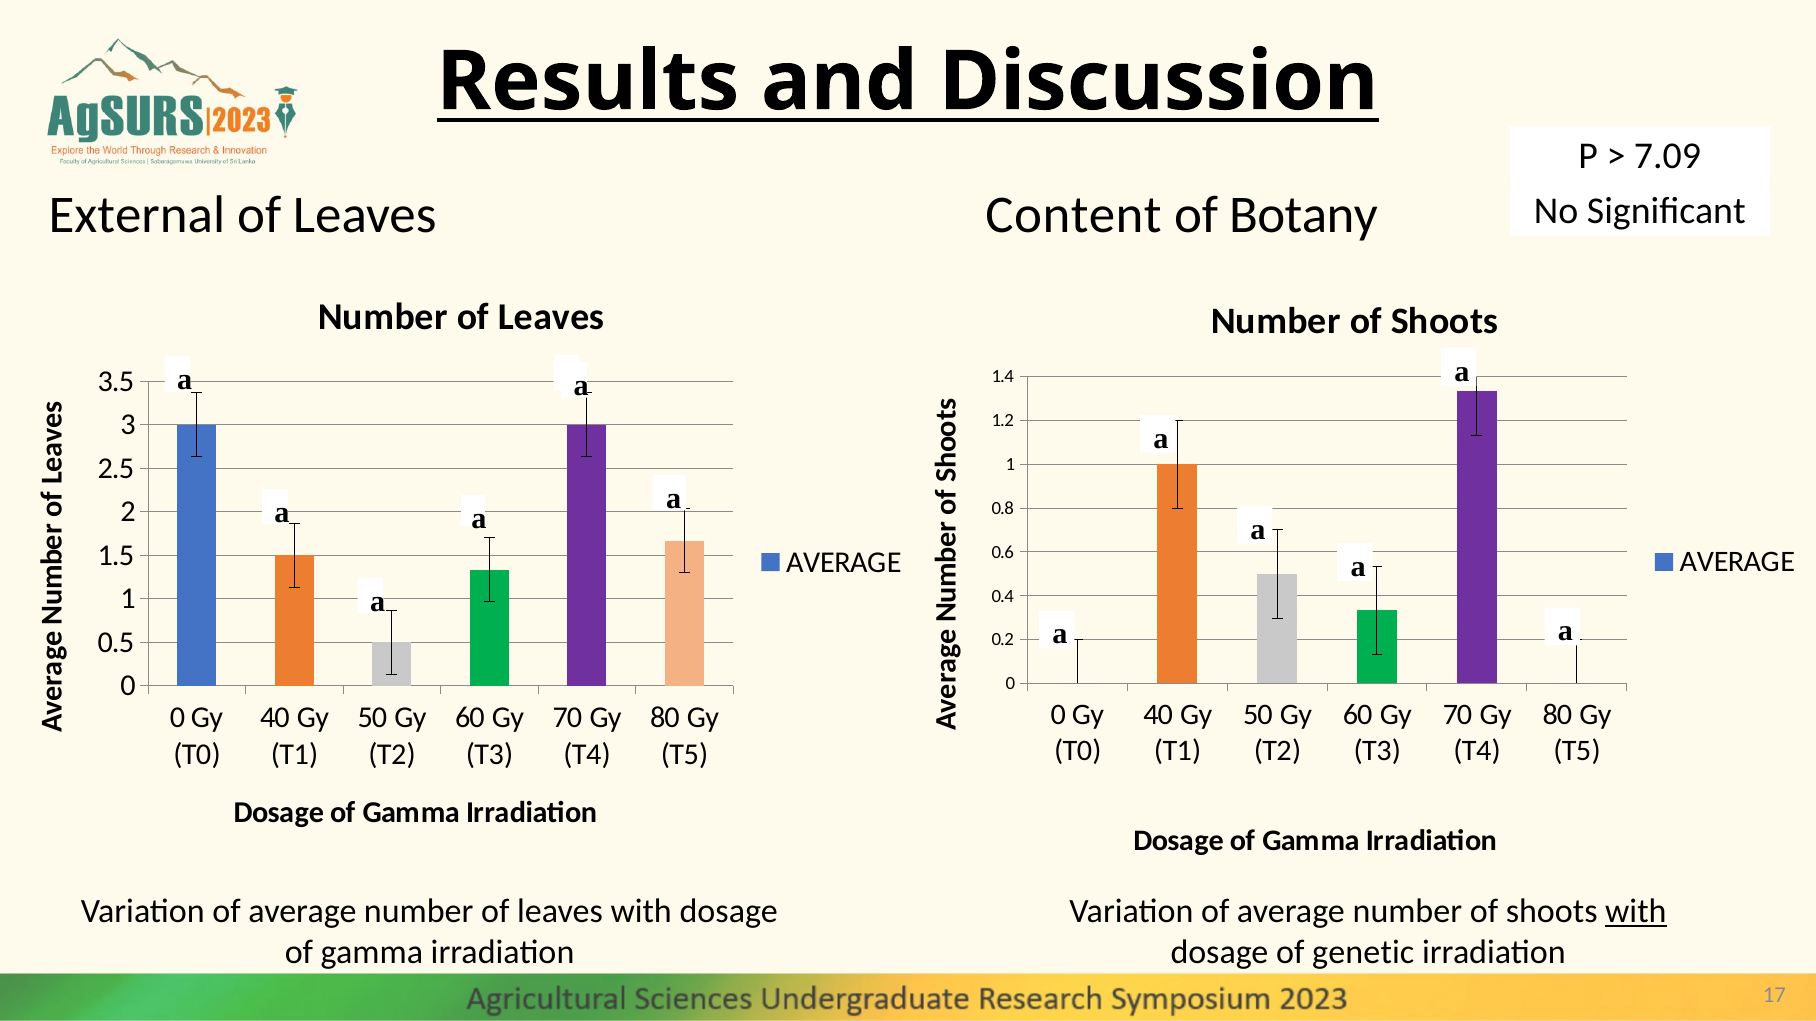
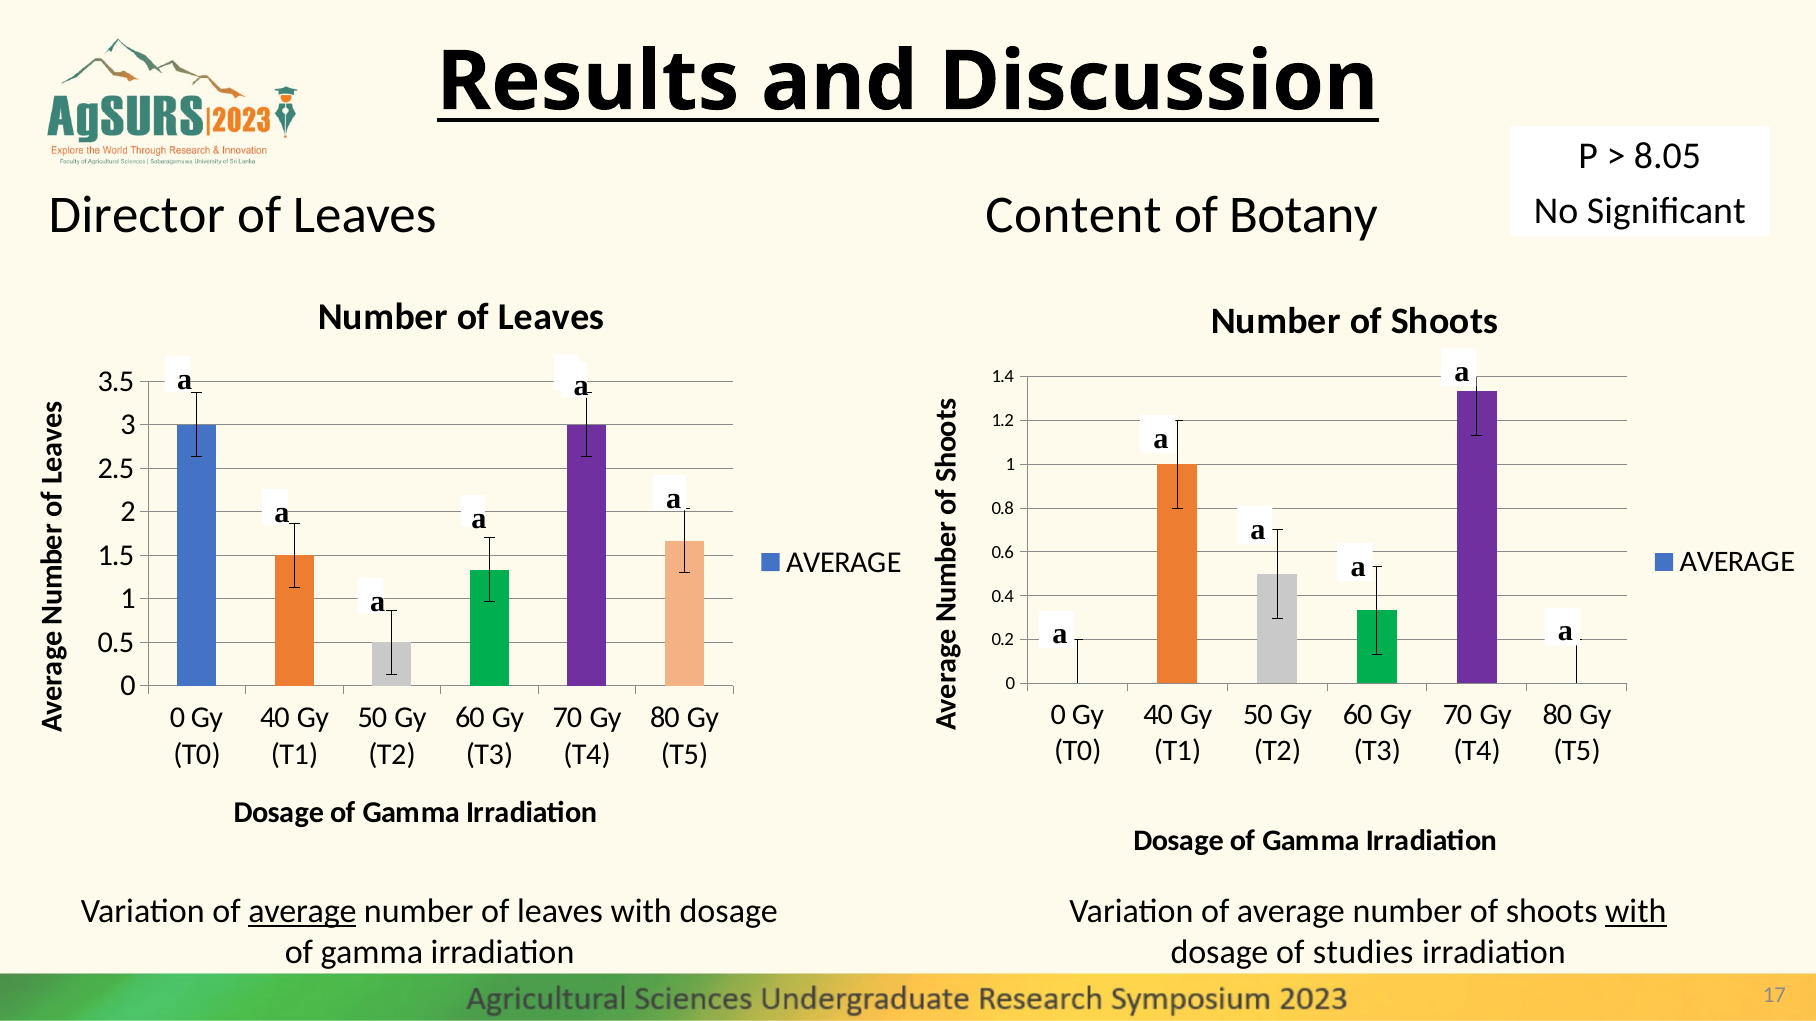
7.09: 7.09 -> 8.05 (1667, 157)
External: External -> Director (137, 215)
average underline: none -> present (302, 912)
genetic: genetic -> studies (1363, 953)
